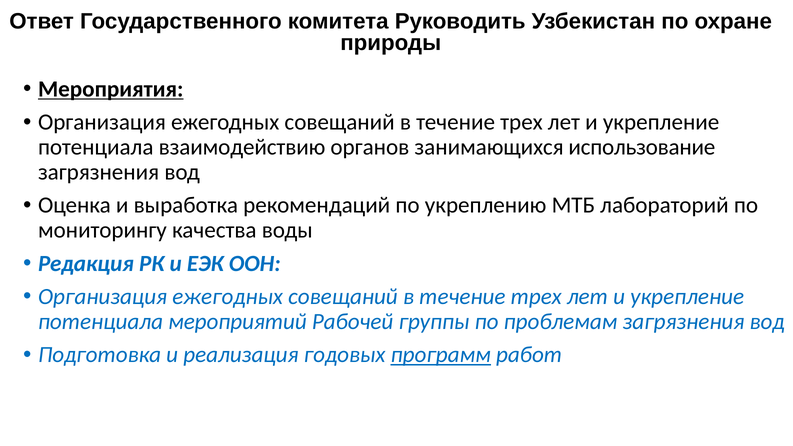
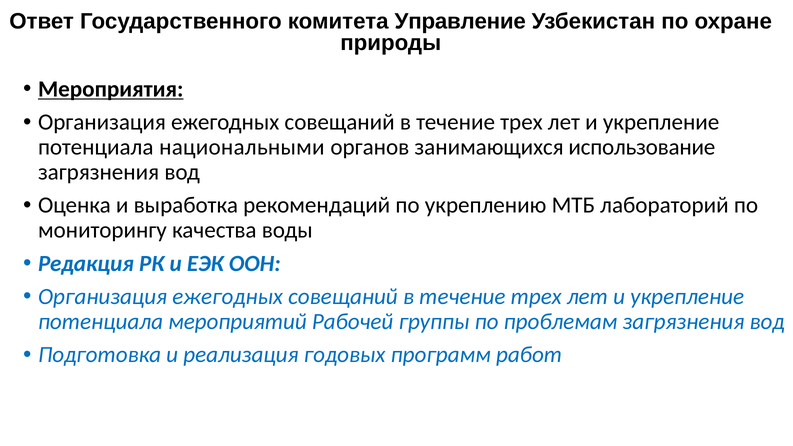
Руководить: Руководить -> Управление (460, 21)
взаимодействию: взаимодействию -> национальными (242, 147)
программ underline: present -> none (441, 355)
